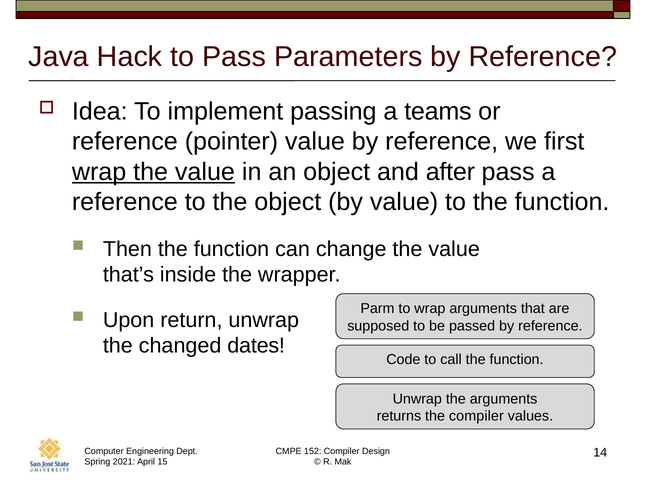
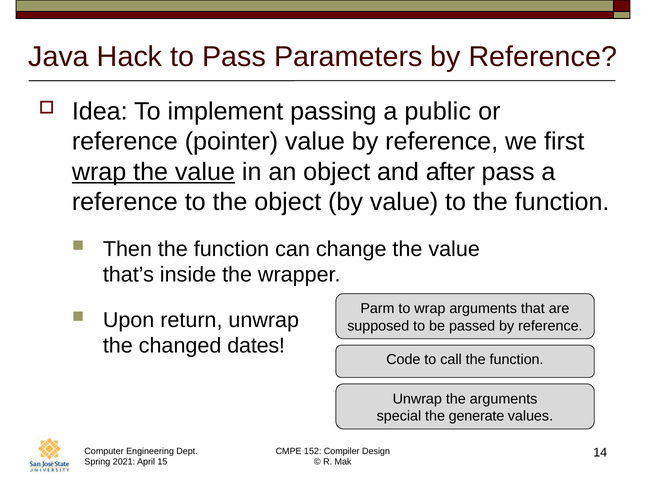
teams: teams -> public (438, 112)
returns: returns -> special (399, 416)
the compiler: compiler -> generate (476, 416)
